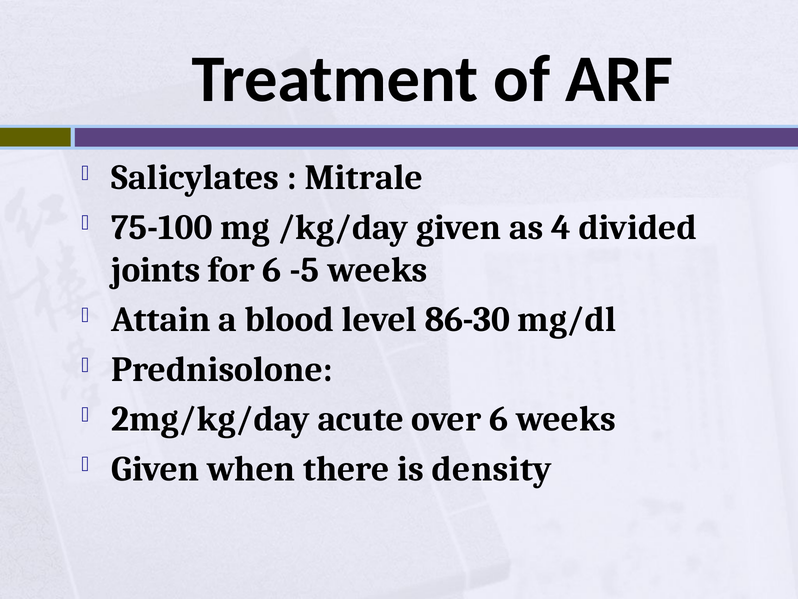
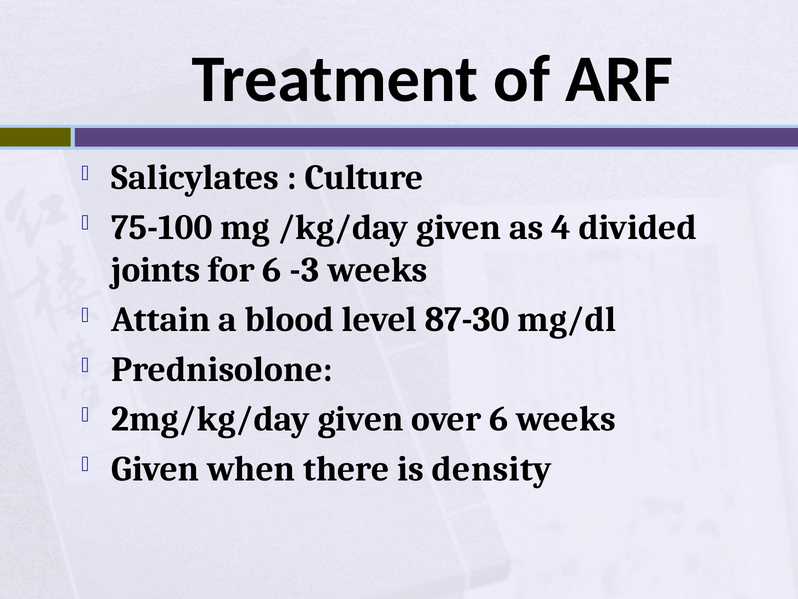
Mitrale: Mitrale -> Culture (364, 178)
-5: -5 -> -3 (304, 270)
86-30: 86-30 -> 87-30 (467, 319)
2mg/kg/day acute: acute -> given (361, 419)
